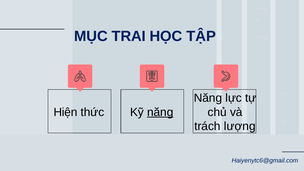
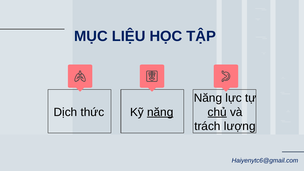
TRAI: TRAI -> LIỆU (129, 36)
Hiện: Hiện -> Dịch (65, 112)
chủ underline: none -> present (217, 112)
